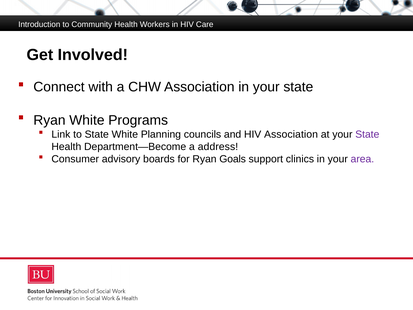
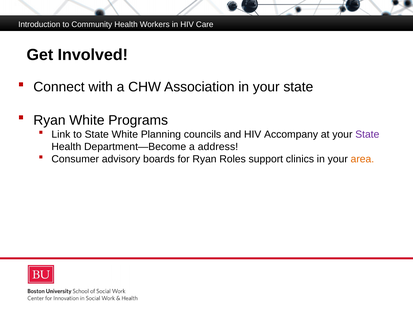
HIV Association: Association -> Accompany (291, 134)
Goals: Goals -> Roles (233, 159)
area colour: purple -> orange (362, 159)
